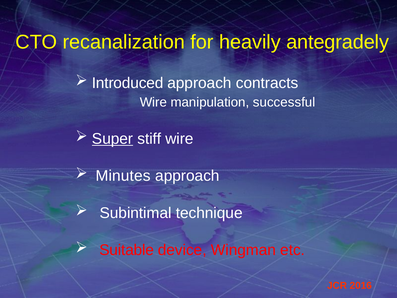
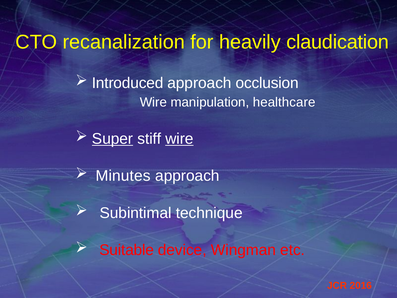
antegradely: antegradely -> claudication (338, 42)
contracts: contracts -> occlusion (267, 83)
successful: successful -> healthcare (284, 102)
wire underline: none -> present (179, 139)
